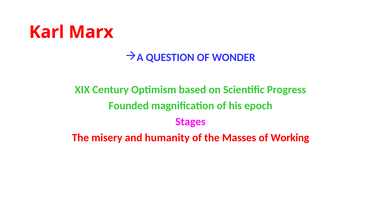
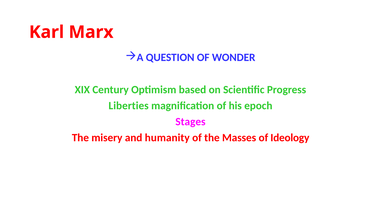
Founded: Founded -> Liberties (129, 105)
Working: Working -> Ideology (290, 137)
